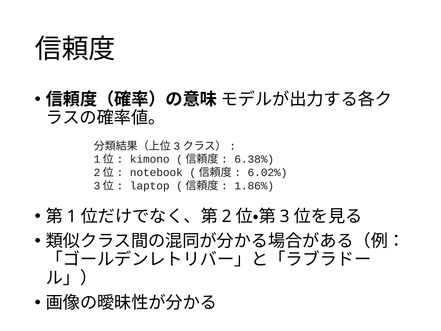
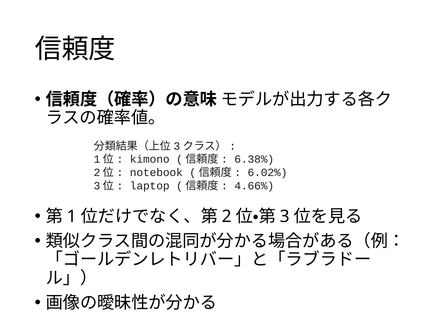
1.86%: 1.86% -> 4.66% (254, 186)
